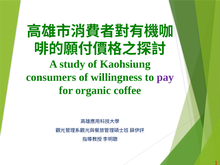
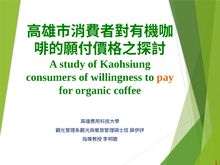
pay colour: purple -> orange (165, 77)
